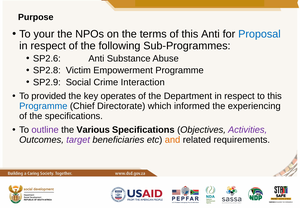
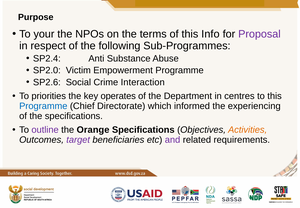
this Anti: Anti -> Info (210, 34)
Proposal colour: blue -> purple (259, 34)
SP2.6: SP2.6 -> SP2.4 (47, 58)
SP2.8: SP2.8 -> SP2.0 (47, 70)
SP2.9: SP2.9 -> SP2.6 (47, 82)
provided: provided -> priorities (49, 96)
Department in respect: respect -> centres (239, 96)
Various: Various -> Orange (93, 130)
Activities colour: purple -> orange (248, 130)
and colour: orange -> purple (173, 140)
